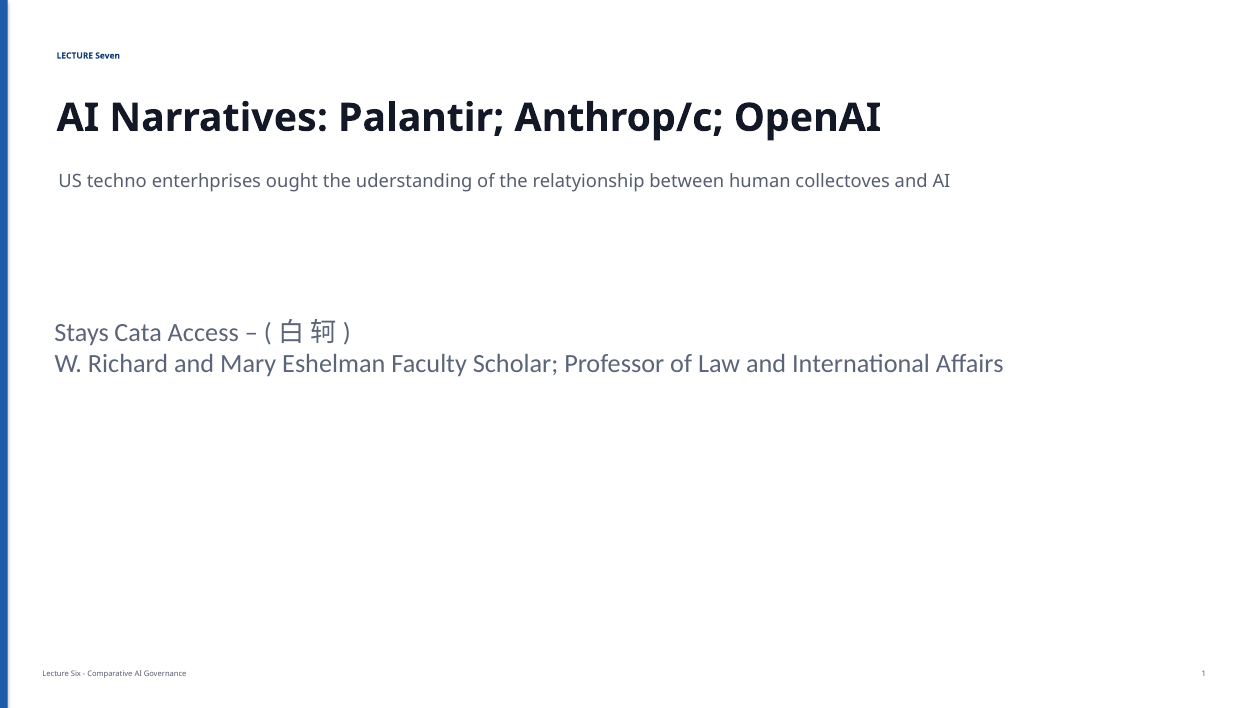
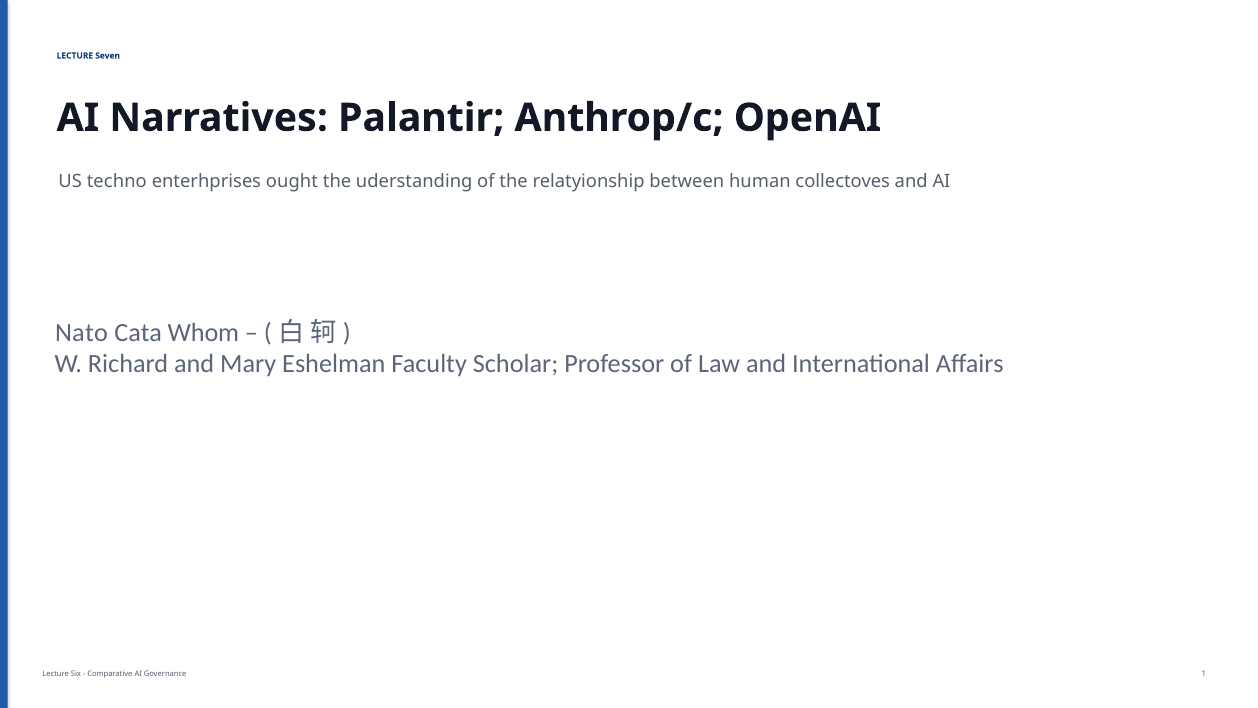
Stays: Stays -> Nato (81, 332)
Access: Access -> Whom (203, 332)
